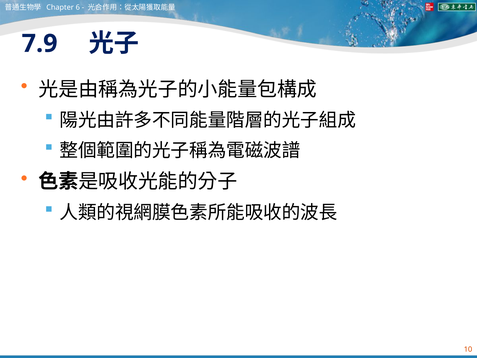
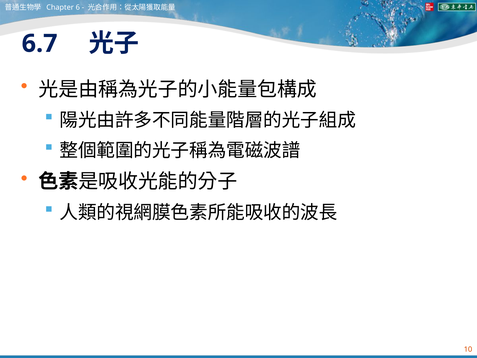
7.9: 7.9 -> 6.7 (40, 44)
